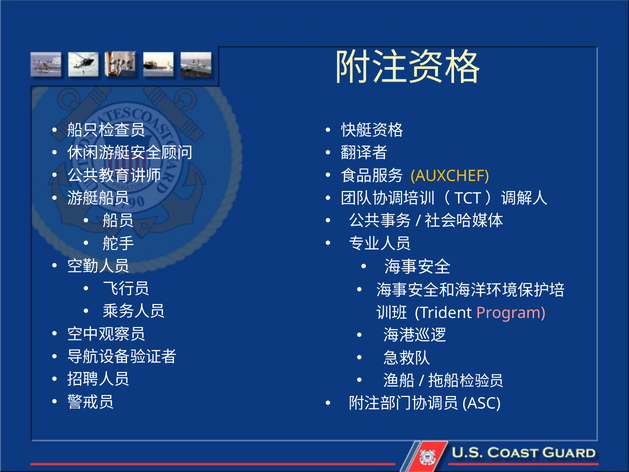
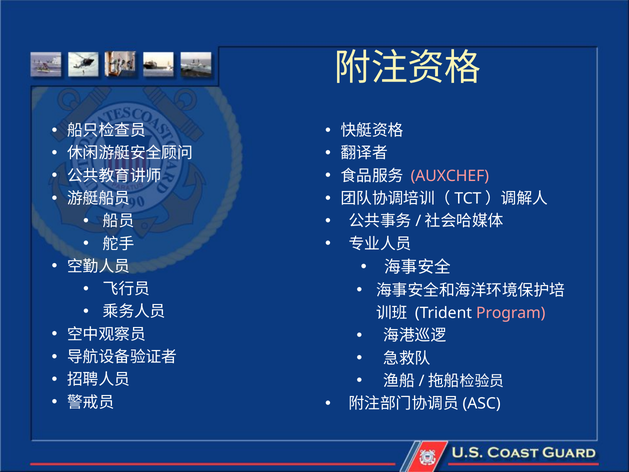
AUXCHEF colour: yellow -> pink (450, 176)
